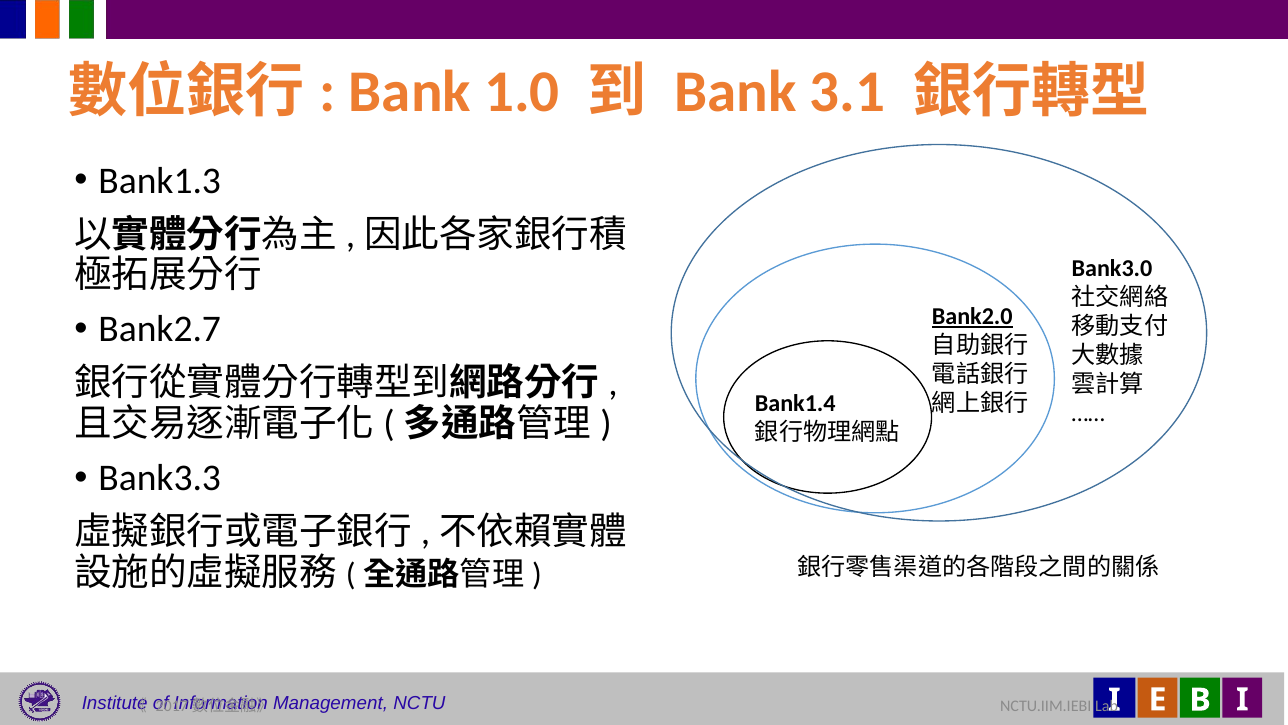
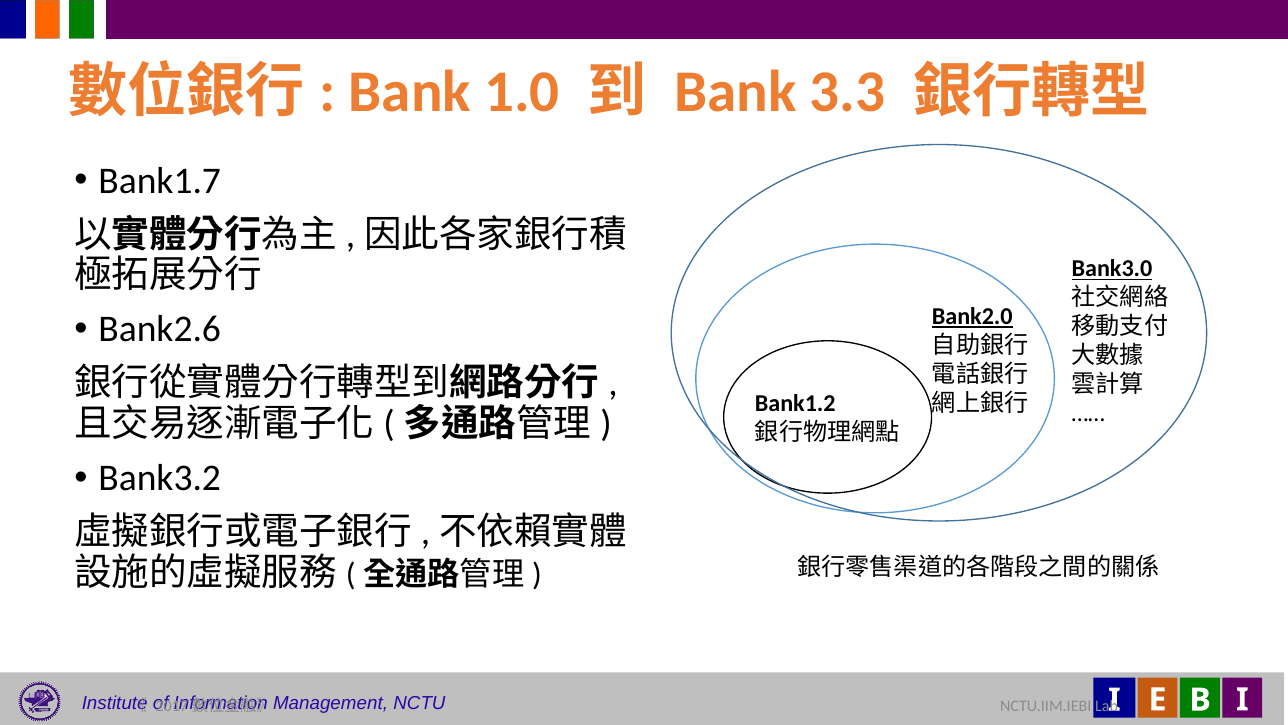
3.1: 3.1 -> 3.3 (847, 92)
Bank1.3: Bank1.3 -> Bank1.7 (160, 181)
Bank3.0 underline: none -> present (1112, 269)
Bank2.7: Bank2.7 -> Bank2.6 (160, 329)
Bank1.4: Bank1.4 -> Bank1.2 (795, 403)
Bank3.3: Bank3.3 -> Bank3.2 (160, 478)
